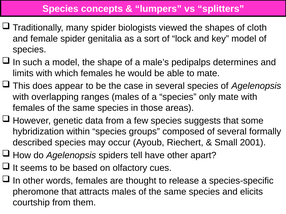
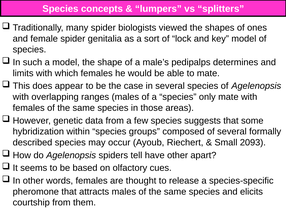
cloth: cloth -> ones (257, 28)
2001: 2001 -> 2093 (253, 143)
